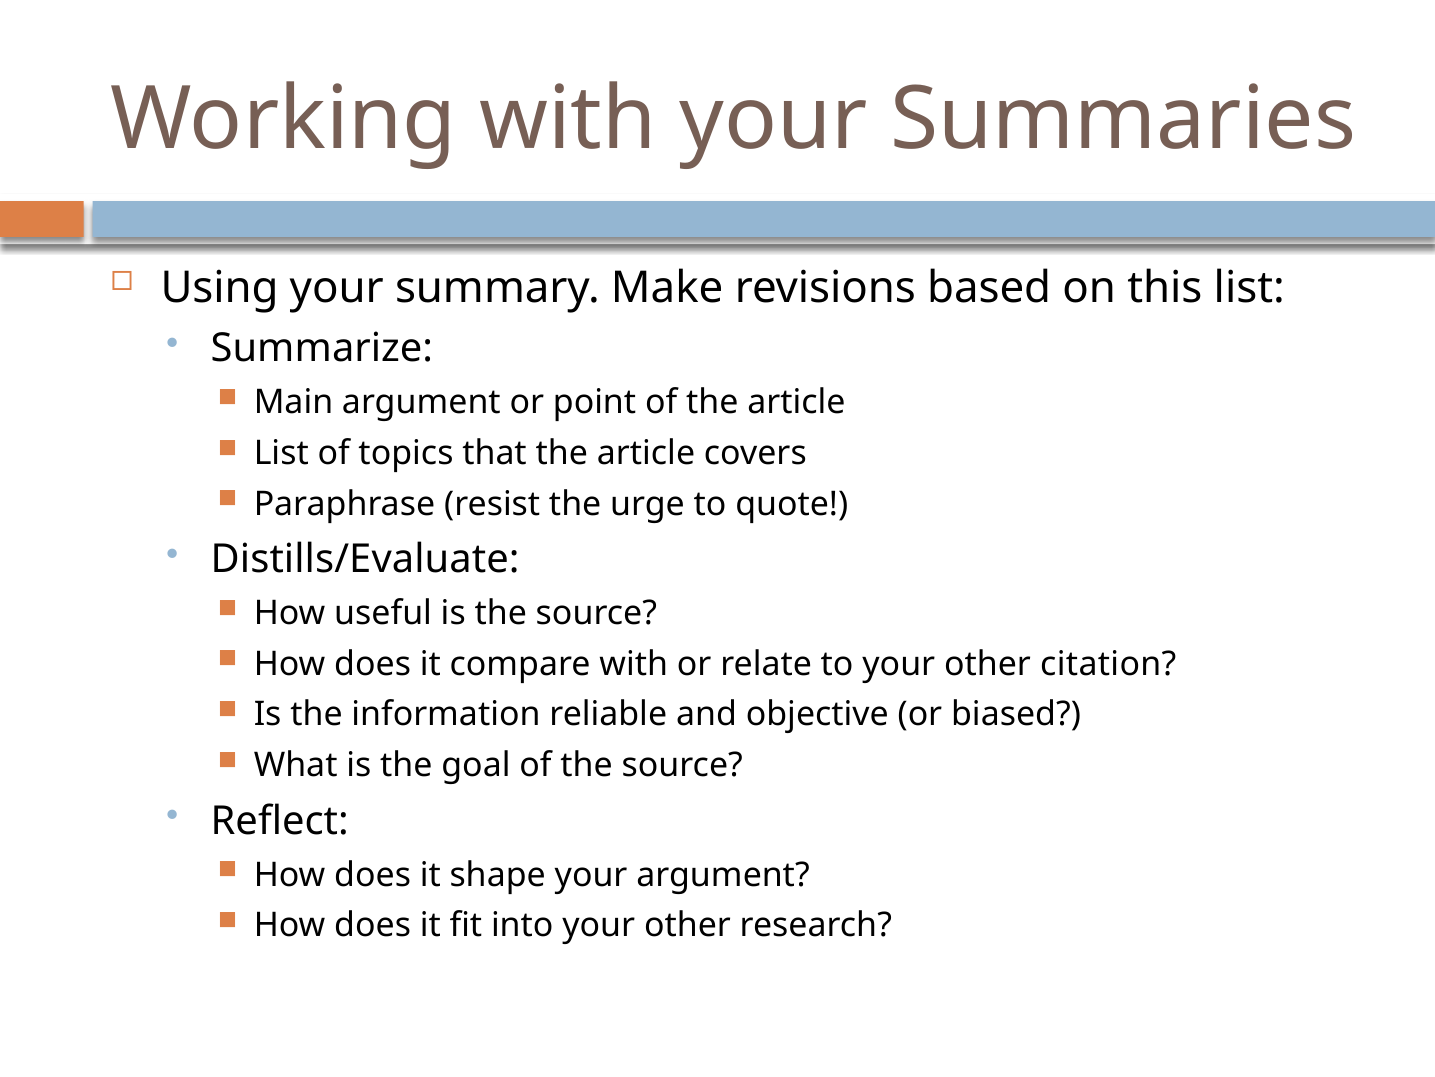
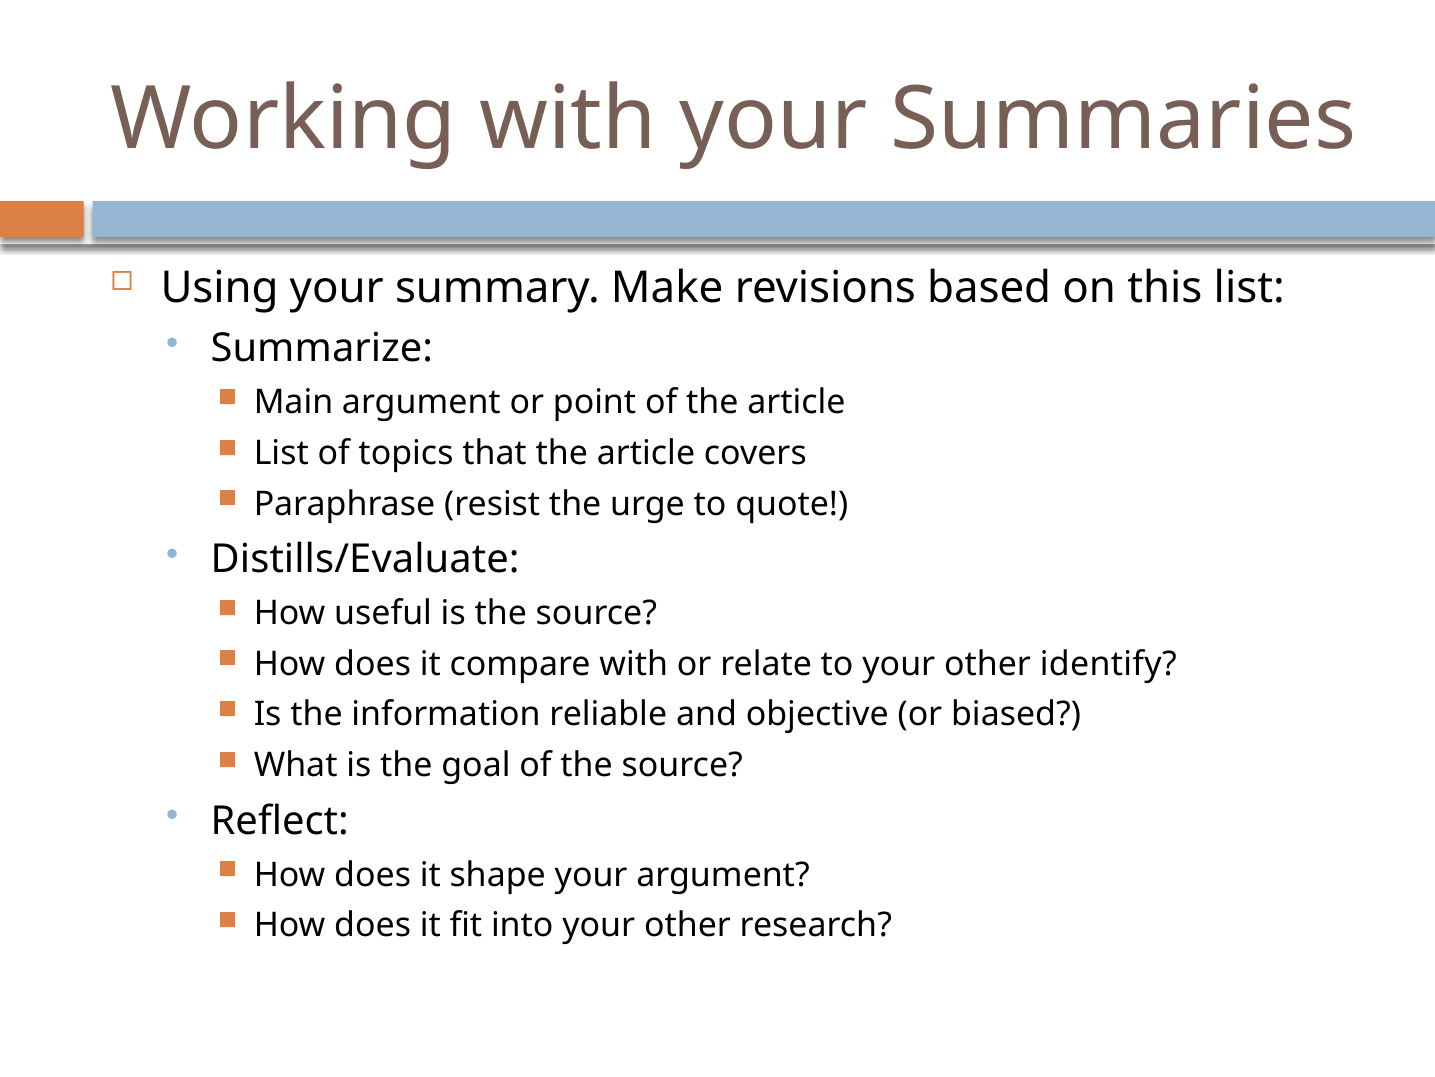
citation: citation -> identify (1108, 664)
